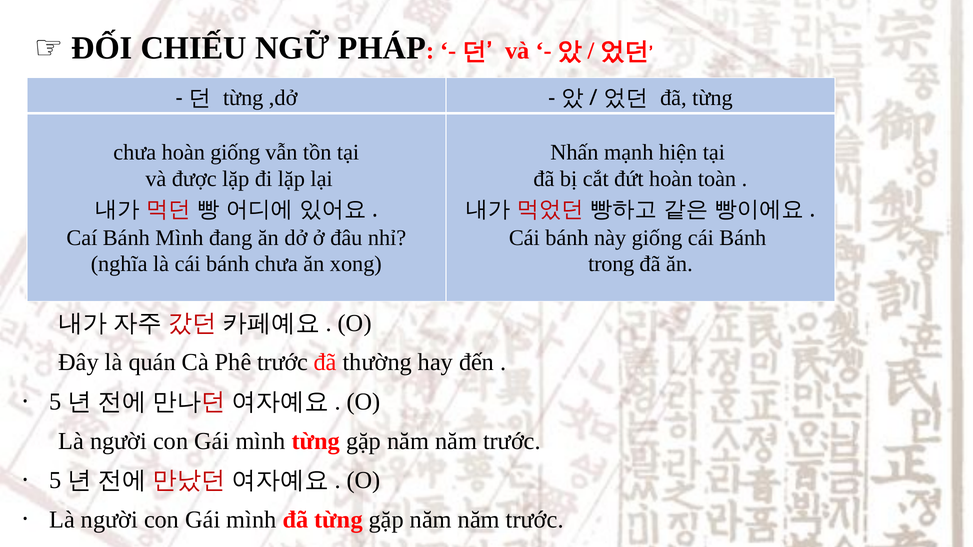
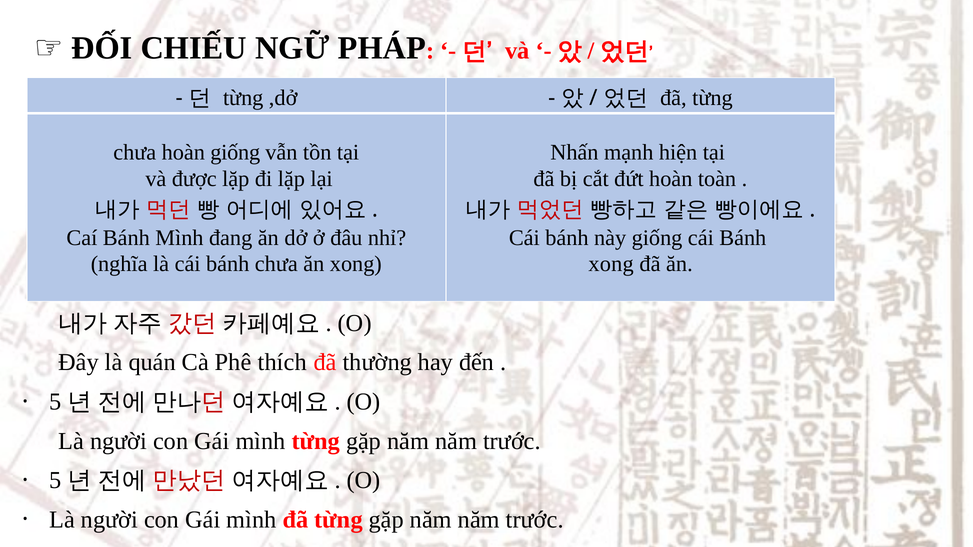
trong: trong -> xong (611, 264)
Phê trước: trước -> thích (282, 363)
